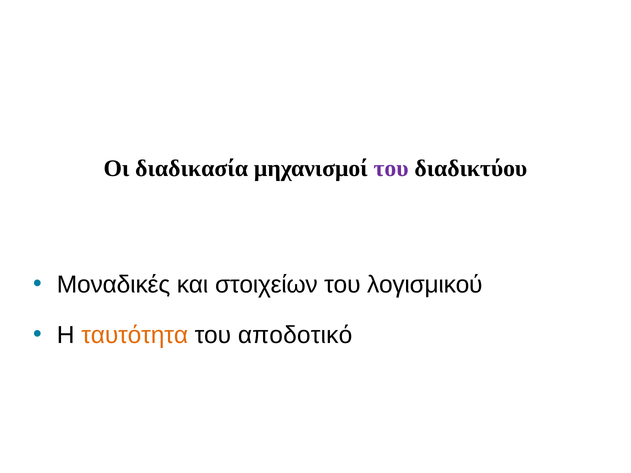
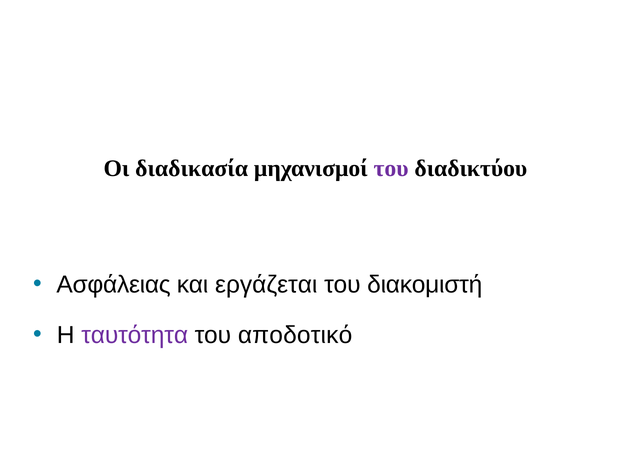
Μοναδικές: Μοναδικές -> Ασφάλειας (114, 285)
στοιχείων: στοιχείων -> εργάζεται (266, 285)
λογισμικού: λογισμικού -> διακομιστή (425, 285)
ταυτότητα colour: orange -> purple (135, 335)
